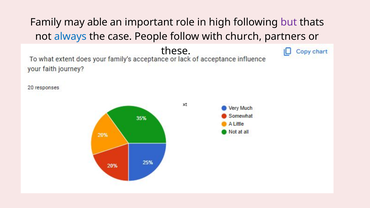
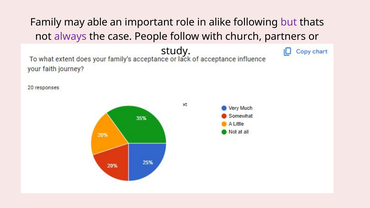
high: high -> alike (220, 22)
always colour: blue -> purple (70, 37)
these: these -> study (176, 51)
